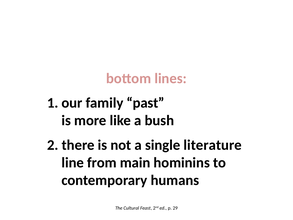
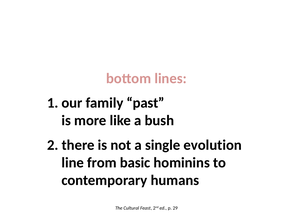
literature: literature -> evolution (213, 145)
main: main -> basic (135, 162)
